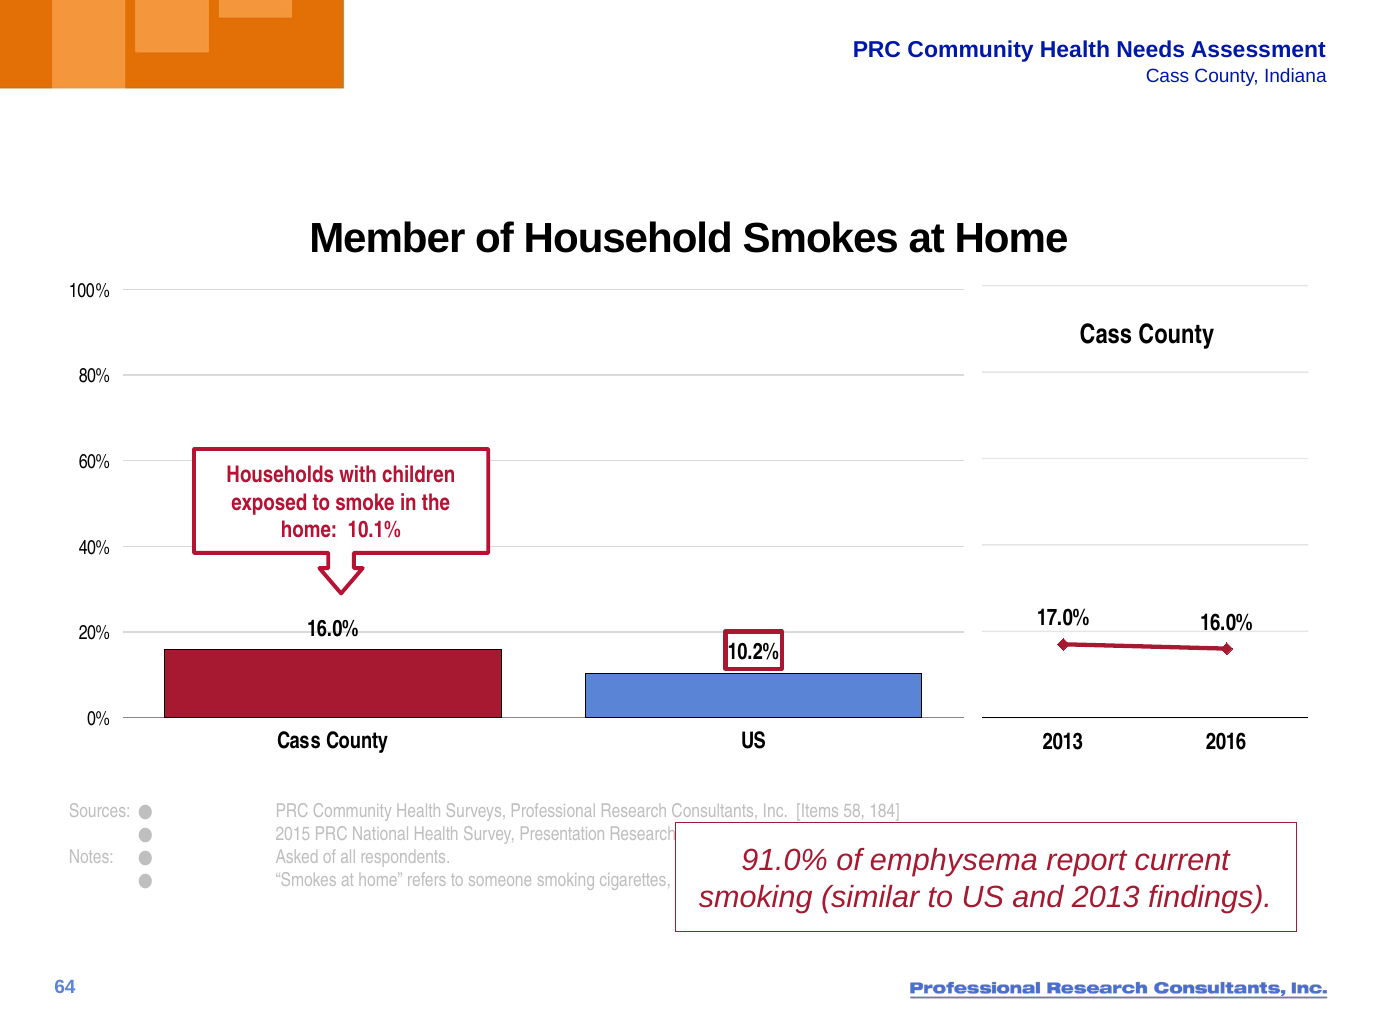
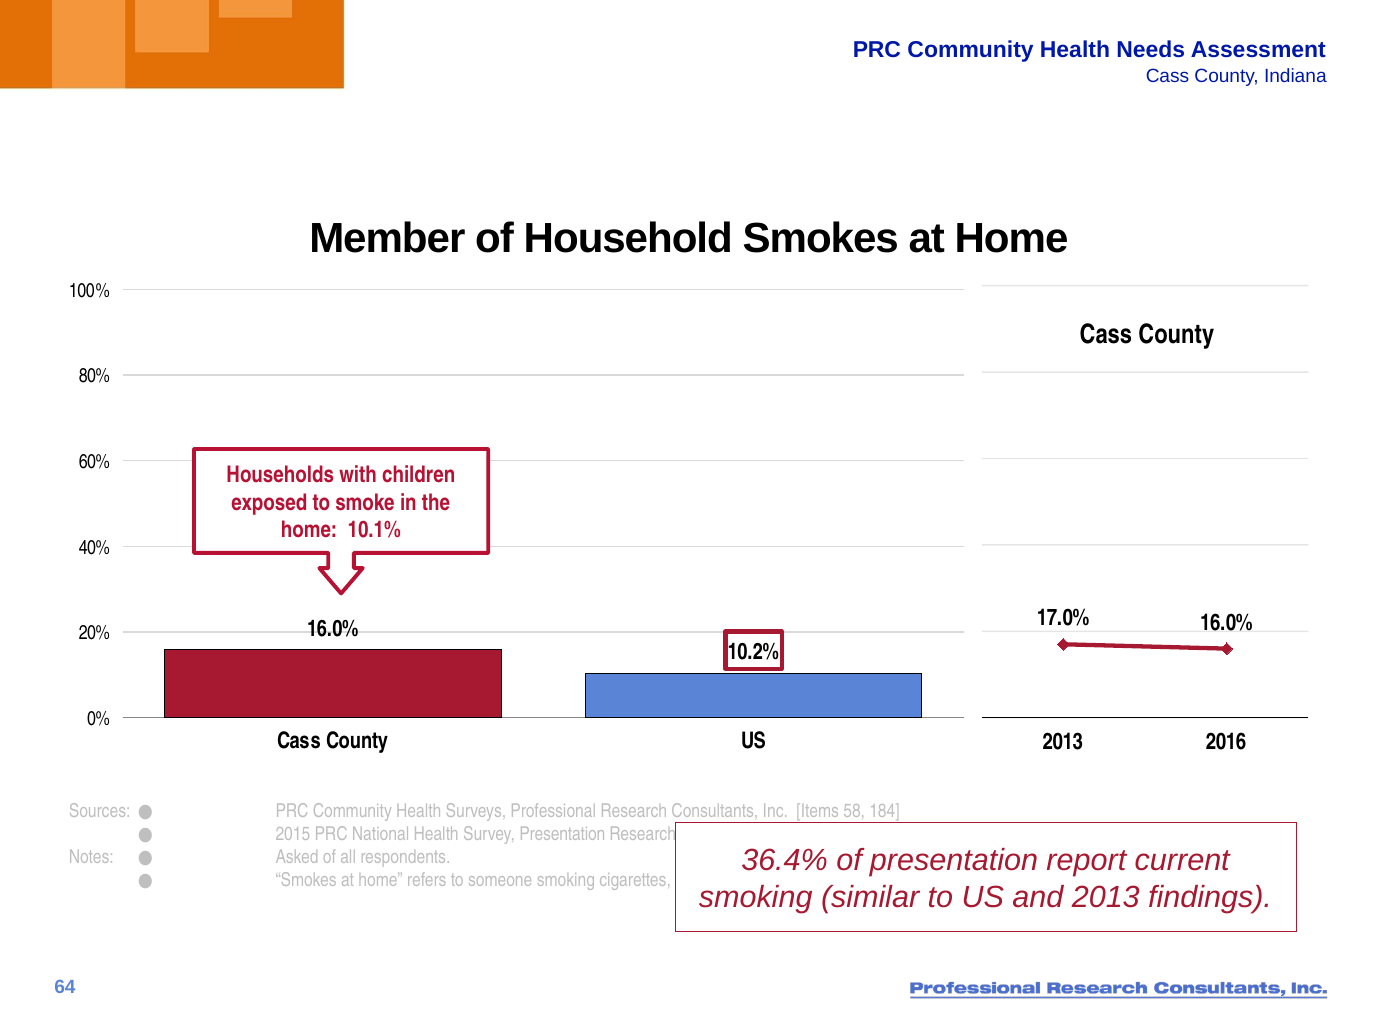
91.0%: 91.0% -> 36.4% (785, 860)
of emphysema: emphysema -> presentation (954, 860)
